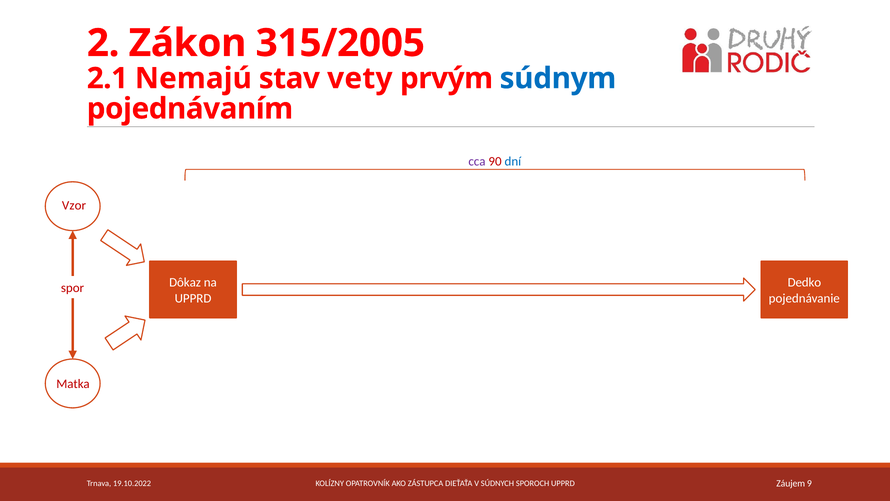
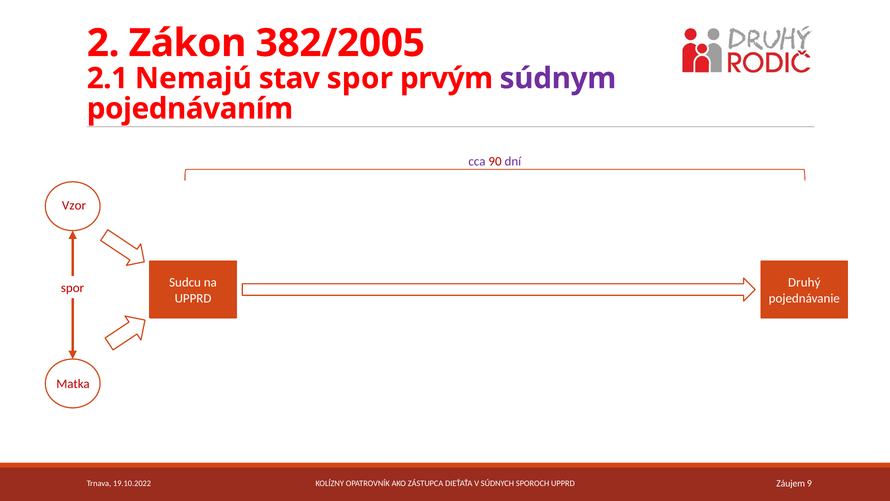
315/2005: 315/2005 -> 382/2005 (340, 43)
stav vety: vety -> spor (360, 78)
súdnym colour: blue -> purple (558, 78)
dní colour: blue -> purple (513, 161)
Dôkaz: Dôkaz -> Sudcu (185, 282)
Dedko: Dedko -> Druhý (804, 282)
